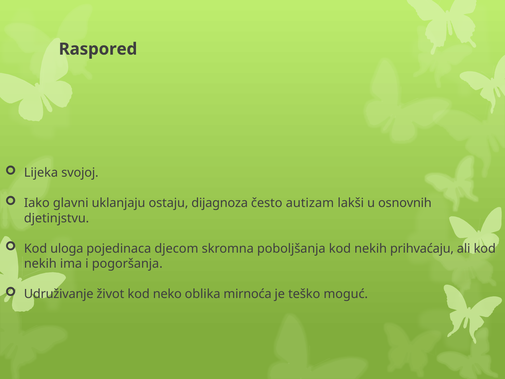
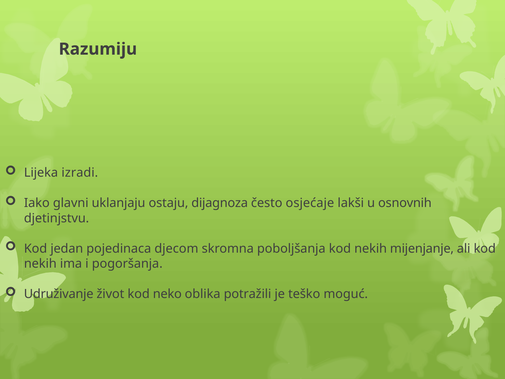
Raspored: Raspored -> Razumiju (98, 49)
svojoj: svojoj -> izradi (80, 173)
autizam: autizam -> osjećaje (310, 203)
uloga: uloga -> jedan (67, 248)
prihvaćaju: prihvaćaju -> mijenjanje (422, 248)
mirnoća: mirnoća -> potražili (248, 294)
